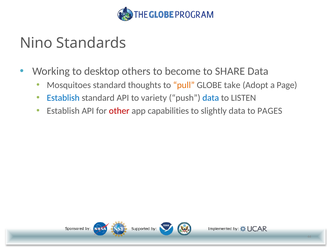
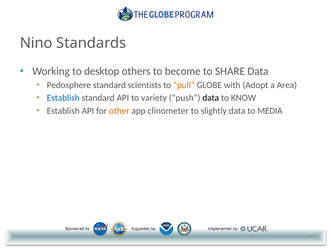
Mosquitoes: Mosquitoes -> Pedosphere (69, 85)
thoughts: thoughts -> scientists (145, 85)
take: take -> with (232, 85)
Page: Page -> Area (287, 85)
data colour: blue -> black (211, 98)
LISTEN: LISTEN -> KNOW (243, 98)
other colour: red -> orange (119, 111)
capabilities: capabilities -> clinometer (168, 111)
PAGES: PAGES -> MEDIA (270, 111)
